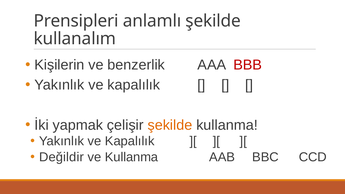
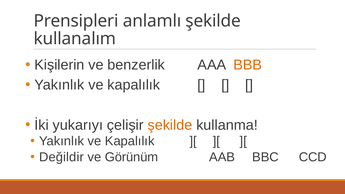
BBB colour: red -> orange (248, 65)
yapmak: yapmak -> yukarıyı (78, 125)
ve Kullanma: Kullanma -> Görünüm (132, 157)
